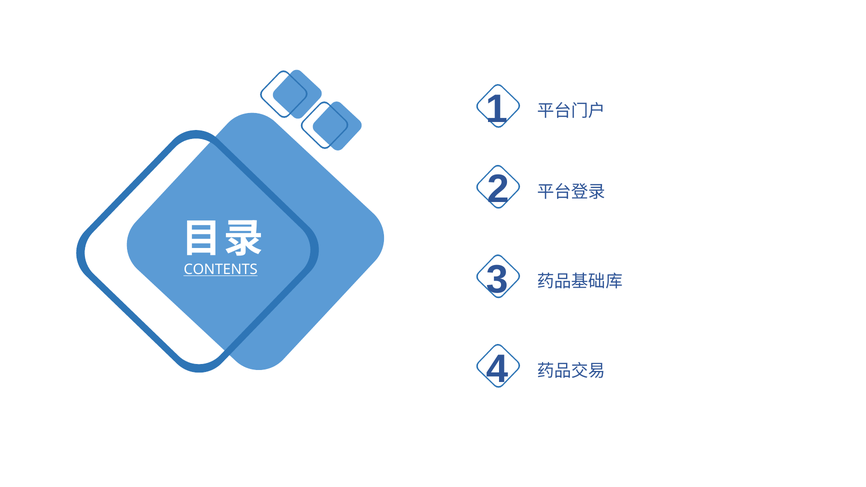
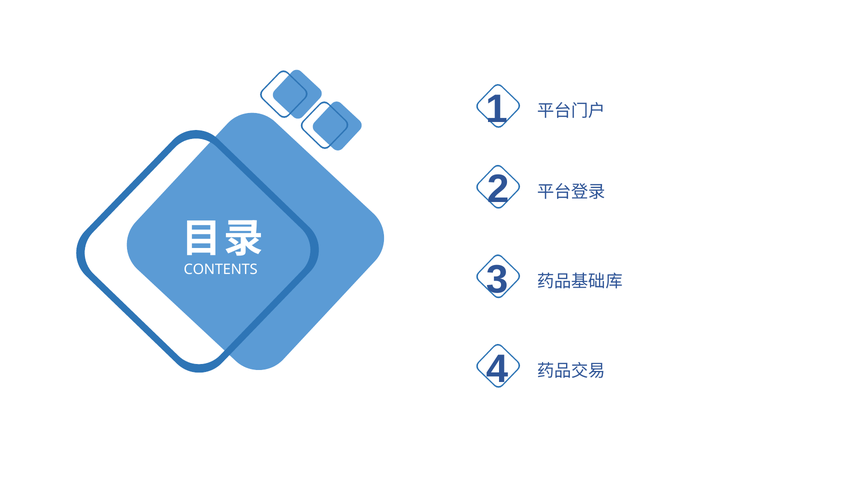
CONTENTS underline: present -> none (221, 270)
